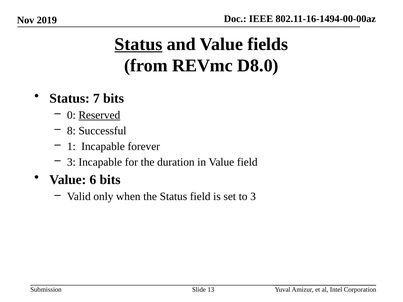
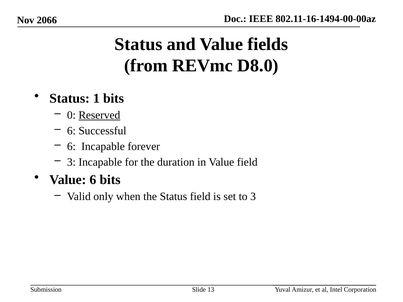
2019: 2019 -> 2066 (47, 20)
Status underline: present -> none (138, 44)
7: 7 -> 1 (96, 98)
8: 8 -> 6 (71, 131)
1: 1 -> 6 (71, 147)
